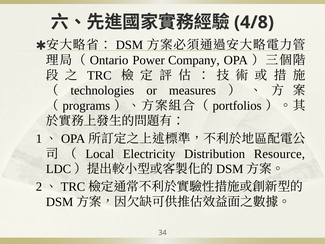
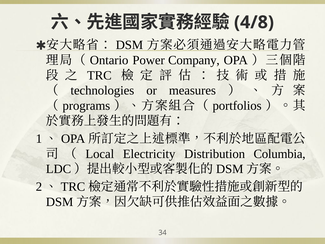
Resource: Resource -> Columbia (280, 154)
